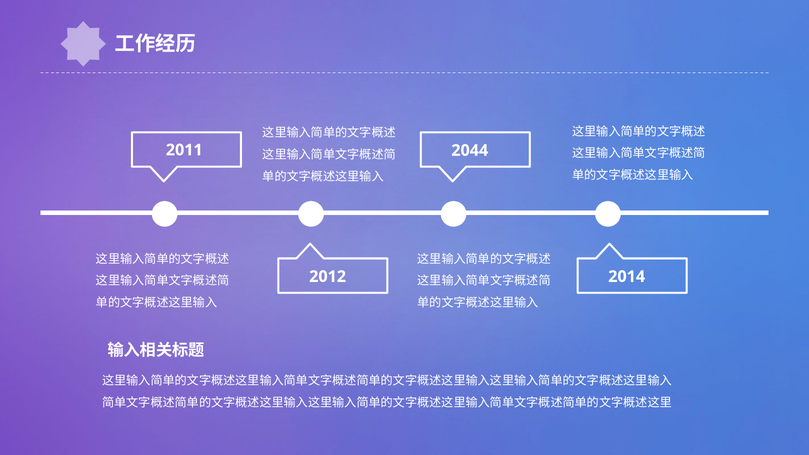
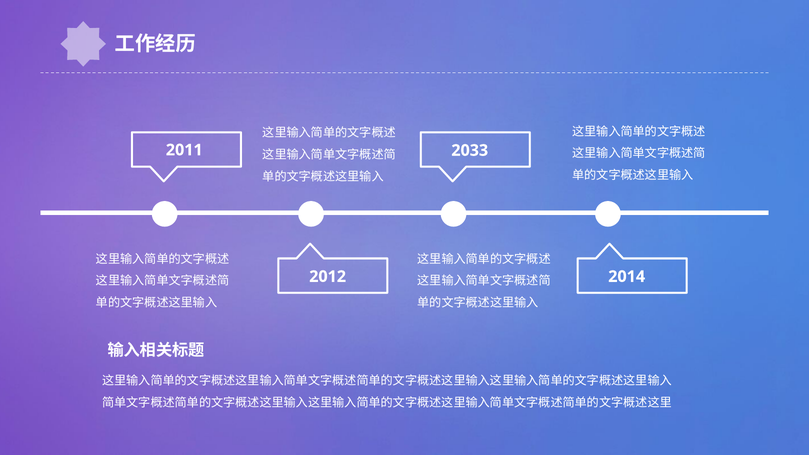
2044: 2044 -> 2033 (470, 150)
